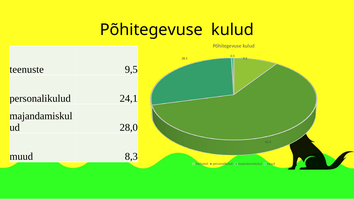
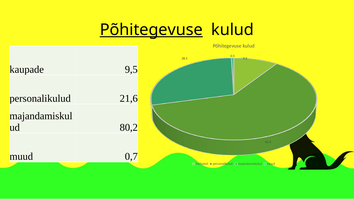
Põhitegevuse underline: none -> present (151, 30)
teenuste: teenuste -> kaupade (27, 69)
24,1: 24,1 -> 21,6 (129, 98)
28,0: 28,0 -> 80,2 (129, 127)
8,3: 8,3 -> 0,7 (131, 156)
